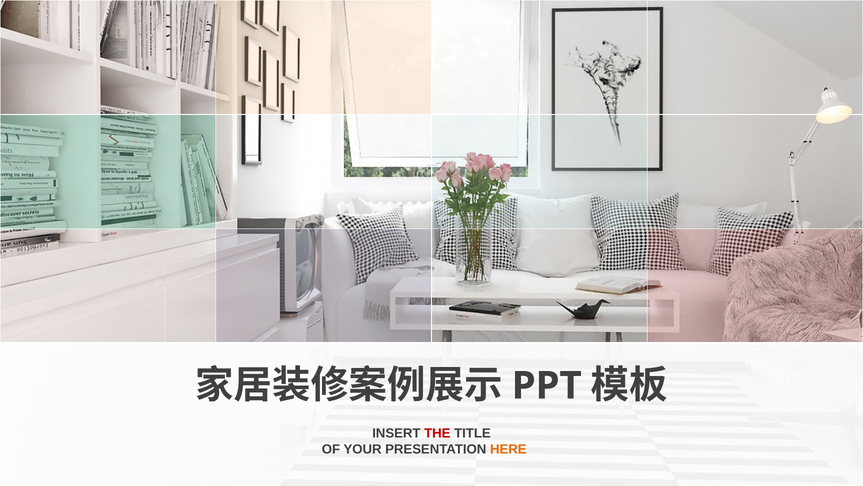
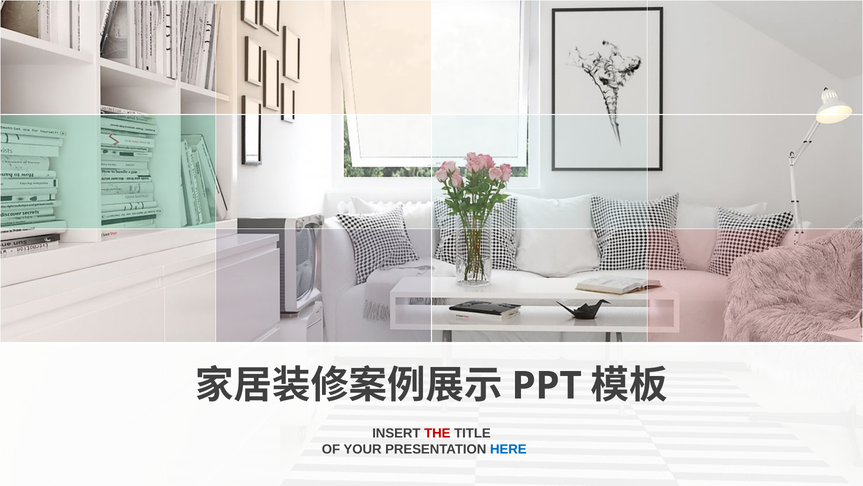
HERE colour: orange -> blue (508, 449)
